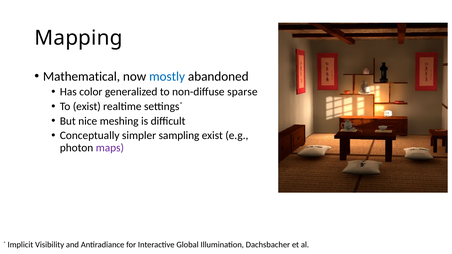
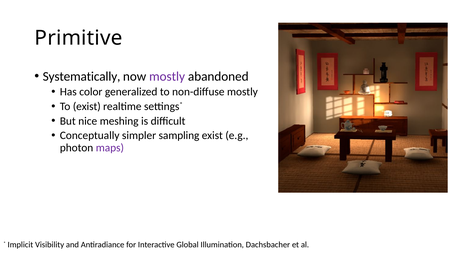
Mapping: Mapping -> Primitive (79, 38)
Mathematical: Mathematical -> Systematically (82, 76)
mostly colour: blue -> purple (167, 76)
non-diffuse sparse: sparse -> mostly (242, 92)
